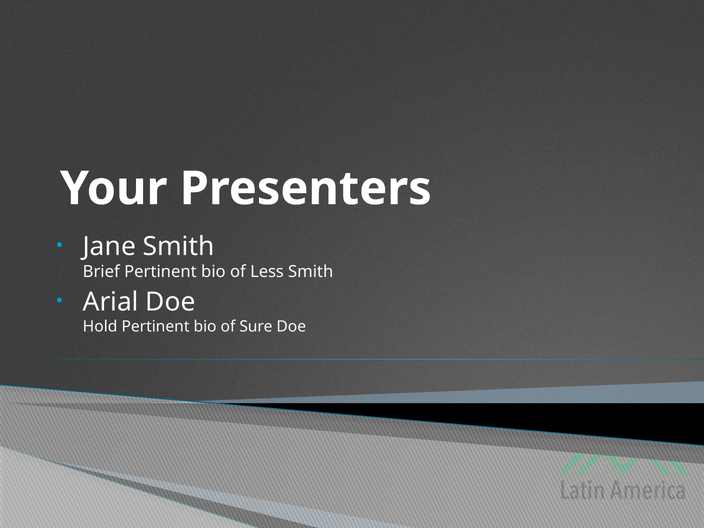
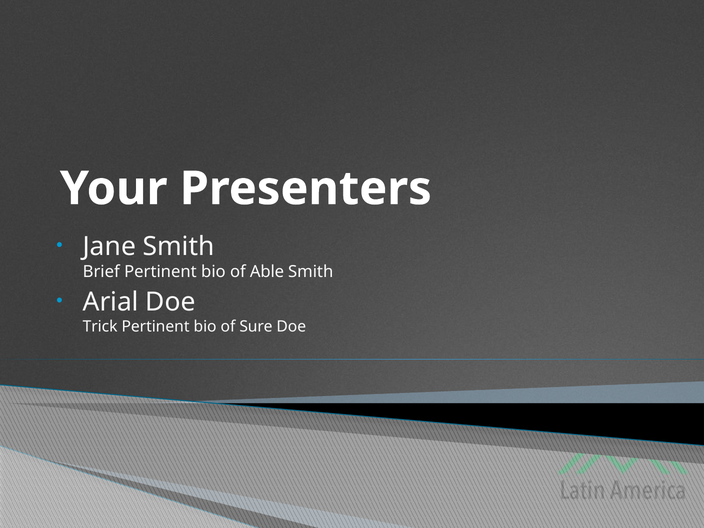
Less: Less -> Able (267, 272)
Hold: Hold -> Trick (100, 326)
